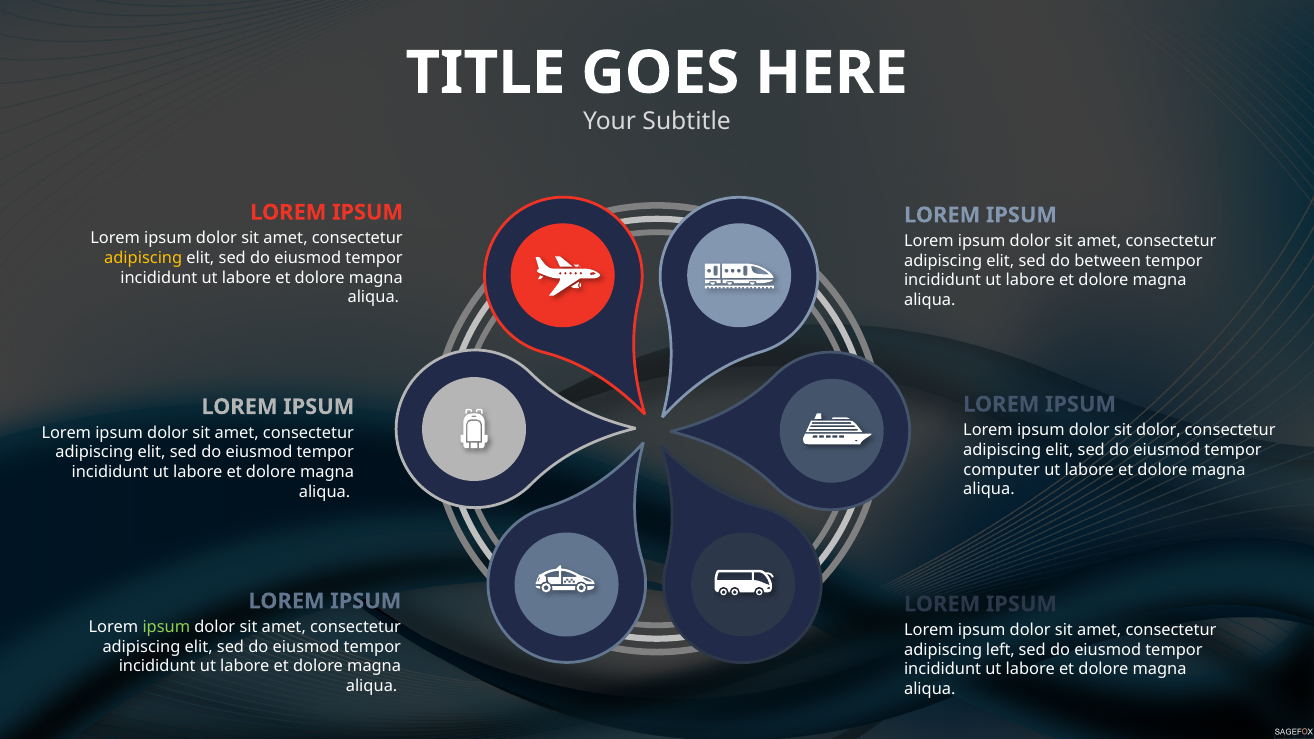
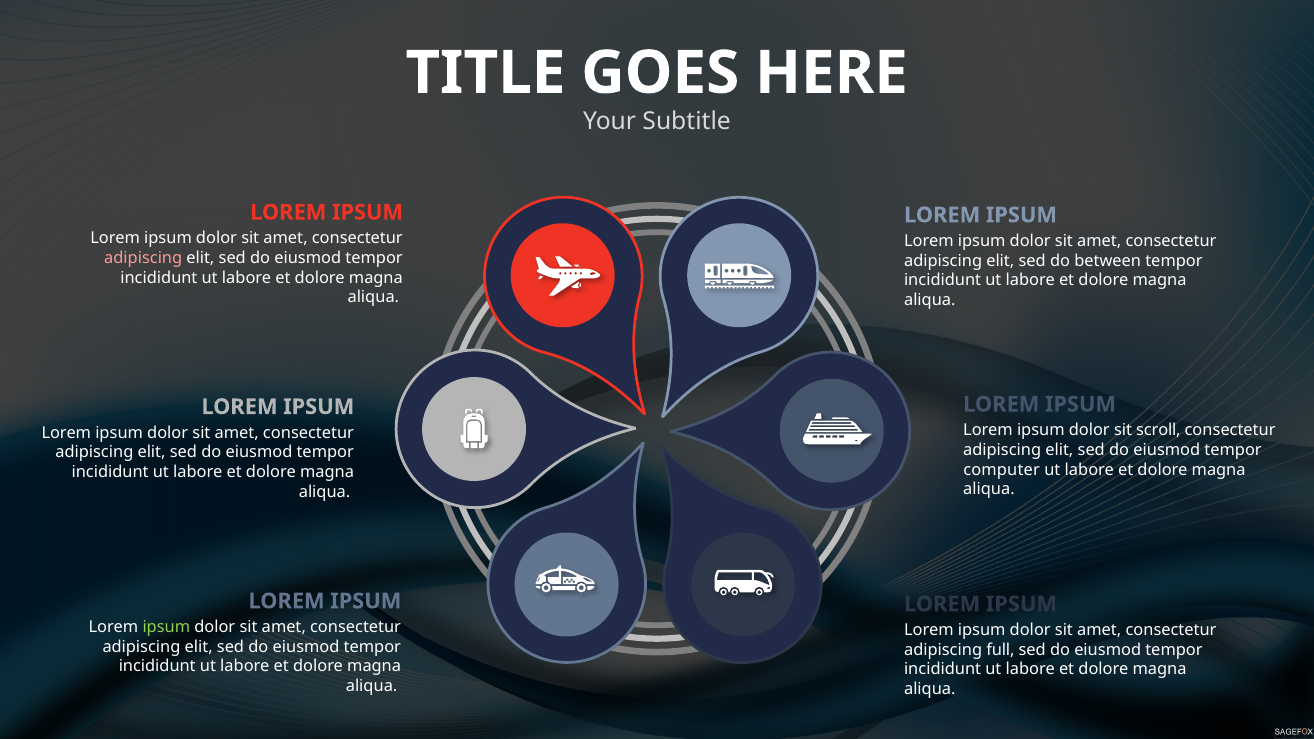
adipiscing colour: yellow -> pink (143, 258)
sit dolor: dolor -> scroll (1158, 430)
left: left -> full (1000, 650)
